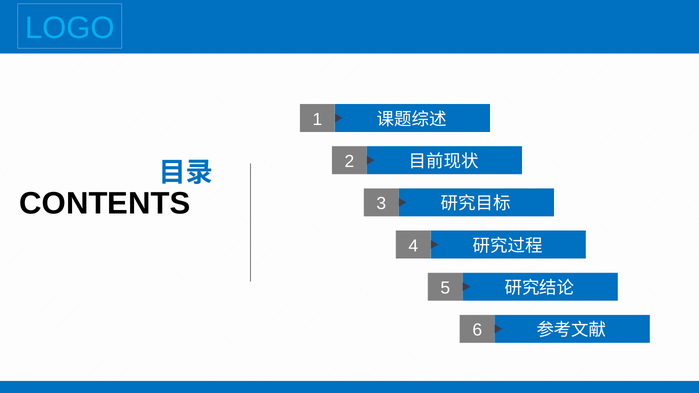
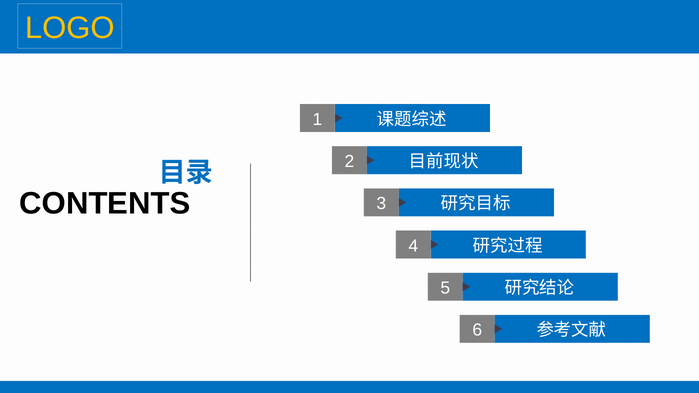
LOGO colour: light blue -> yellow (70, 28)
